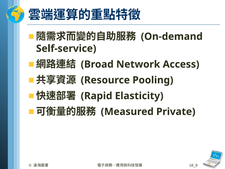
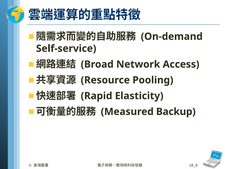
Private: Private -> Backup (176, 111)
